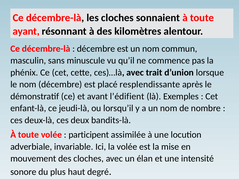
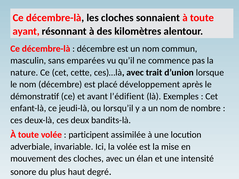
minuscule: minuscule -> emparées (86, 61)
phénix: phénix -> nature (24, 73)
resplendissante: resplendissante -> développement (150, 84)
